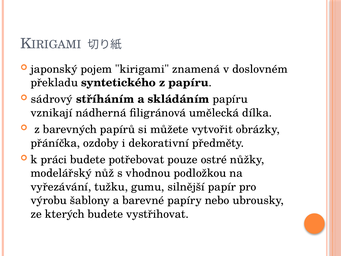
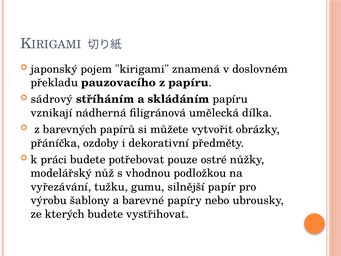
syntetického: syntetického -> pauzovacího (118, 83)
